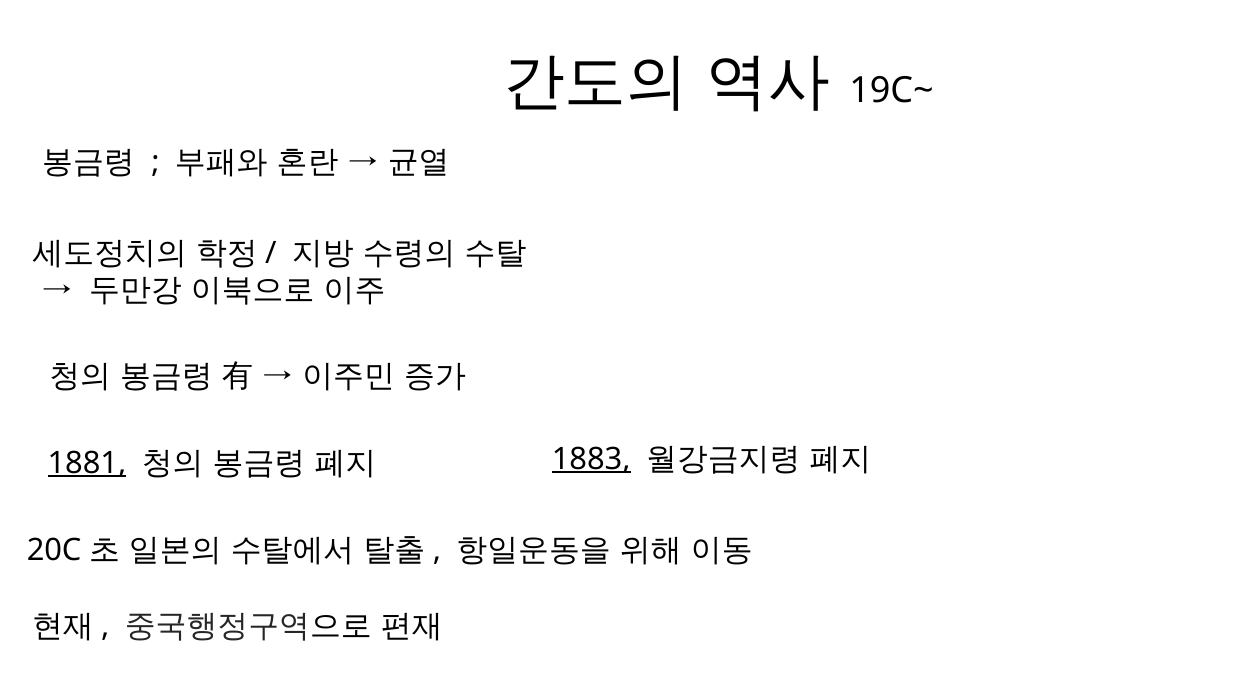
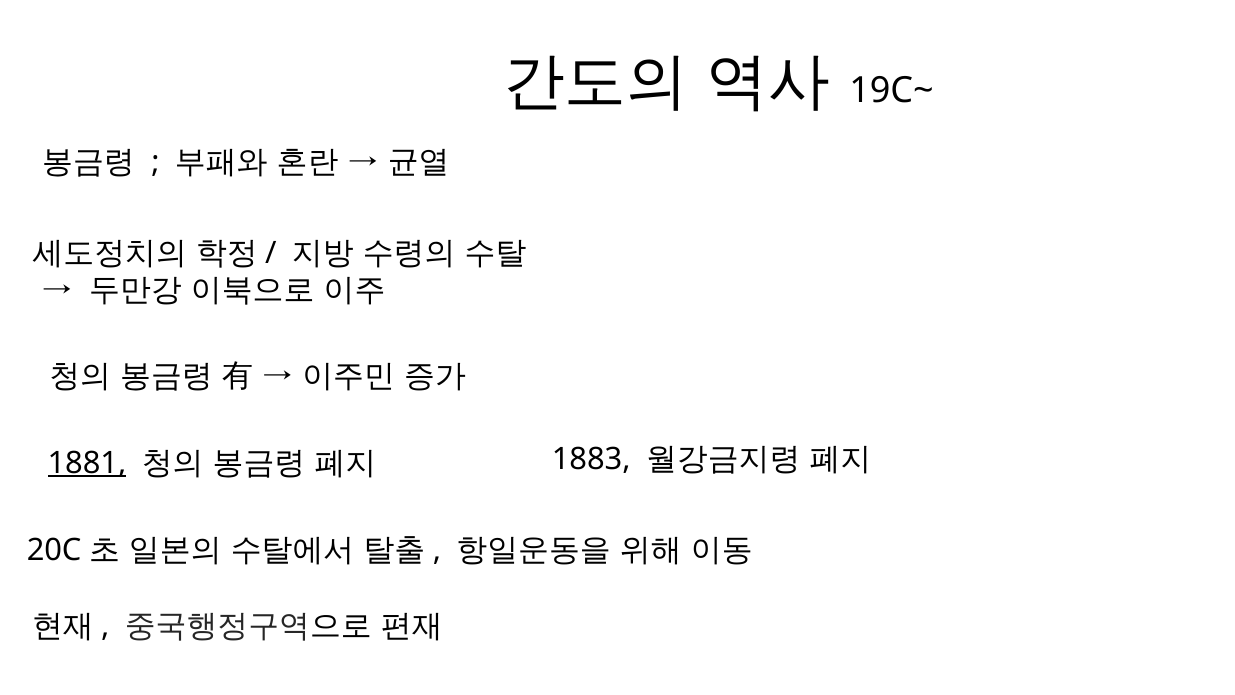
1883 underline: present -> none (591, 459)
